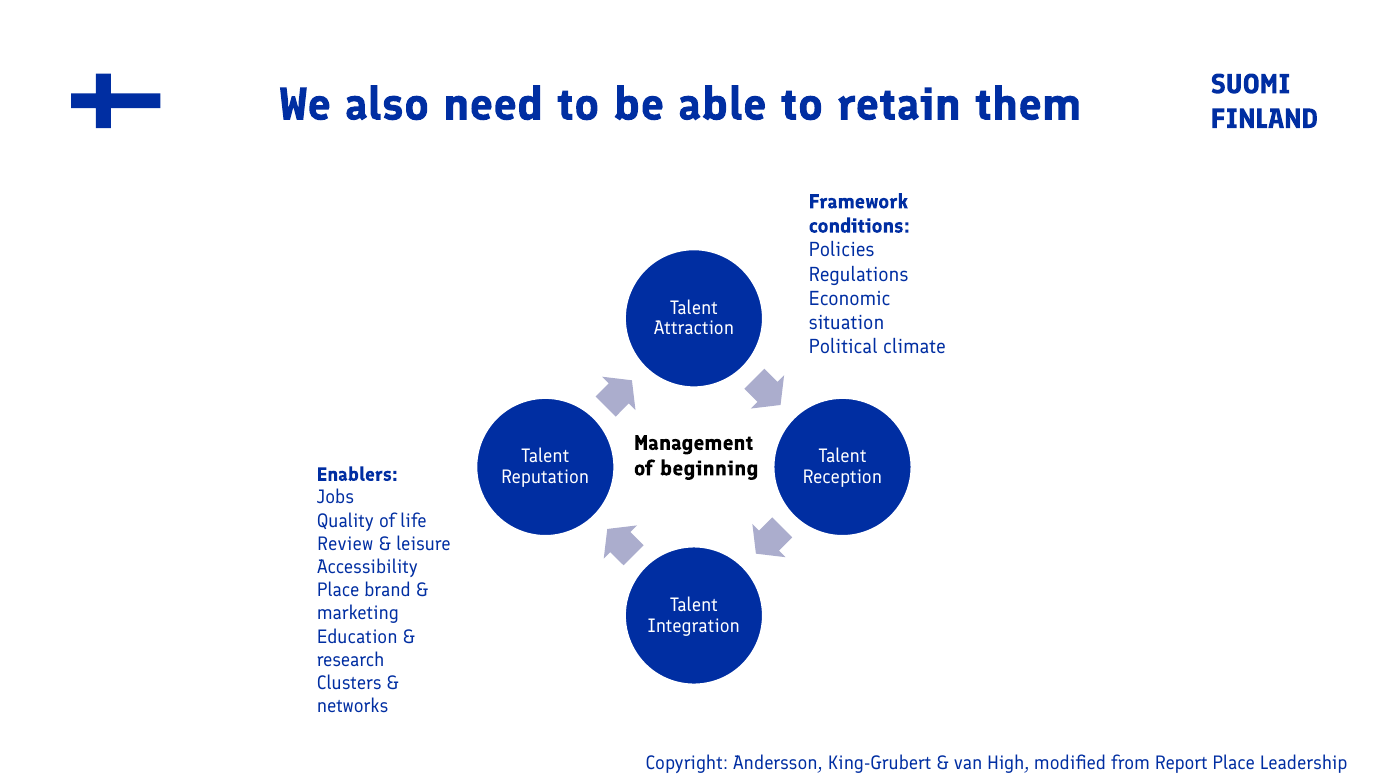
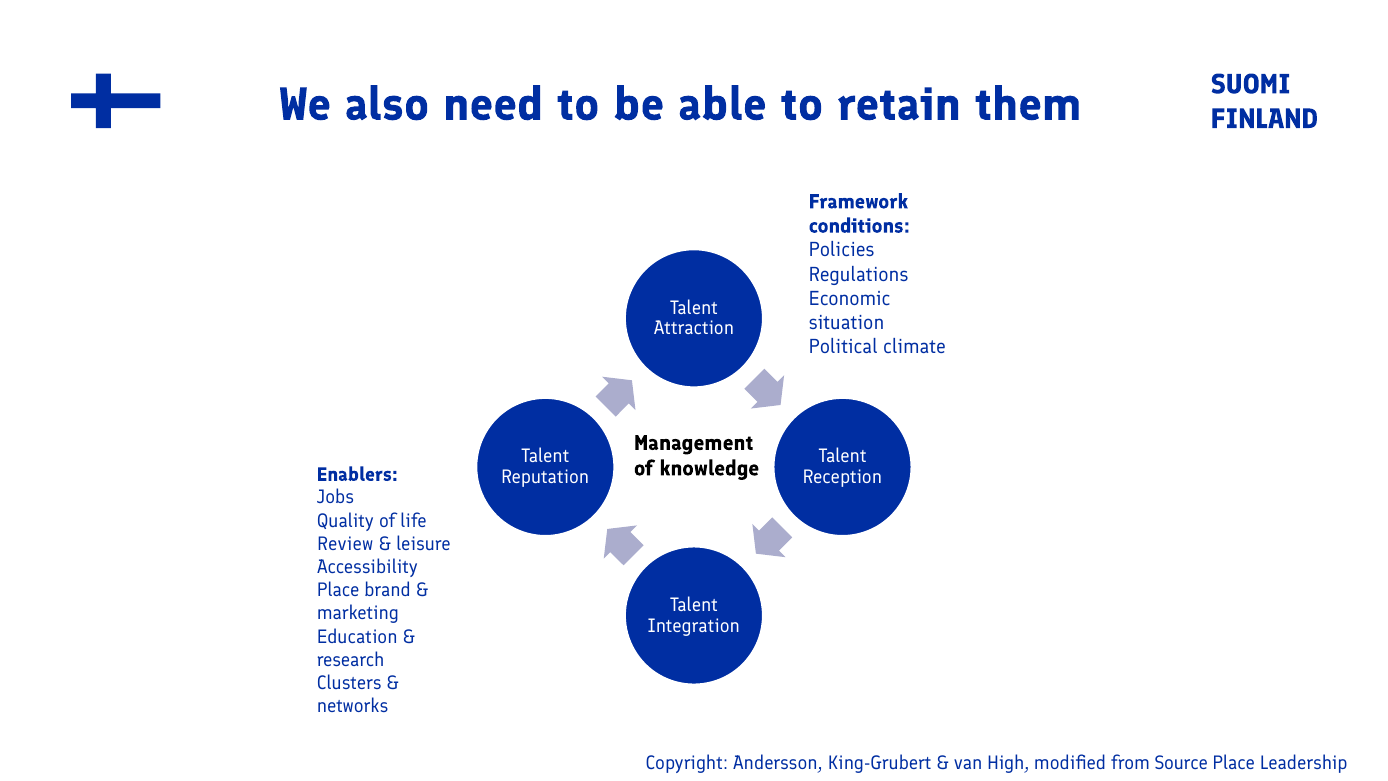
beginning: beginning -> knowledge (709, 468)
Report: Report -> Source (1181, 763)
